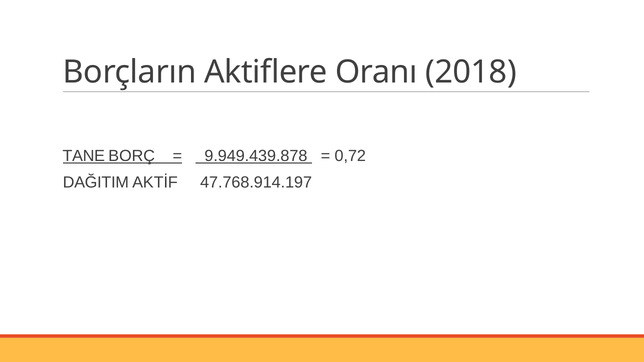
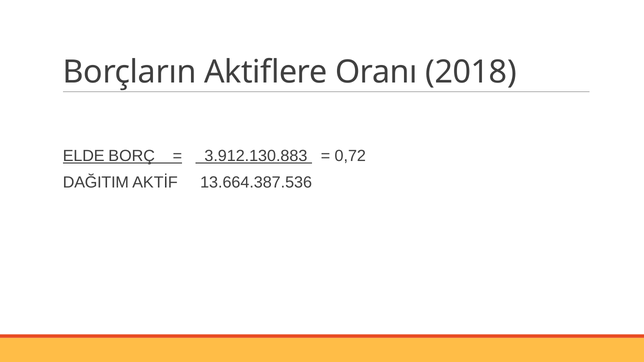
TANE: TANE -> ELDE (84, 156)
9.949.439.878: 9.949.439.878 -> 3.912.130.883 (256, 156)
47.768.914.197: 47.768.914.197 -> 13.664.387.536 (256, 183)
